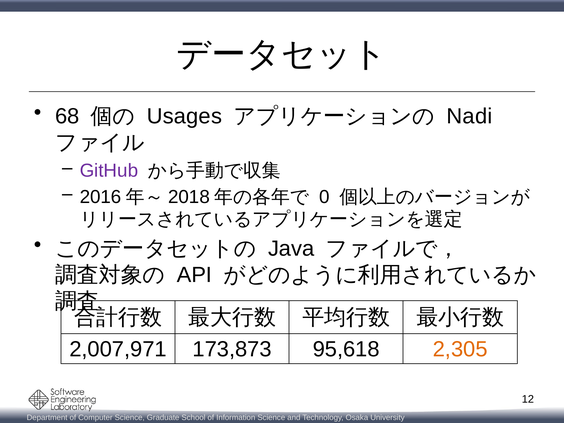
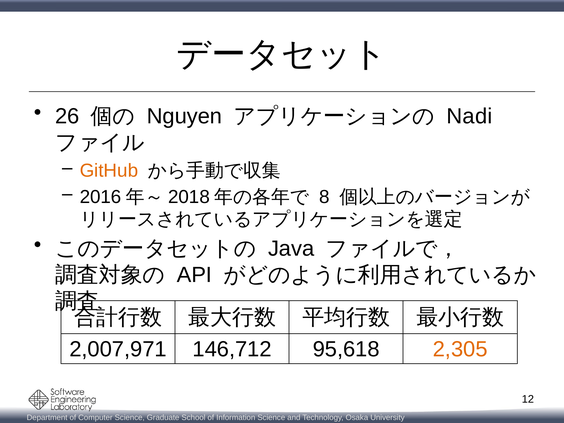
68: 68 -> 26 (67, 116)
Usages: Usages -> Nguyen (184, 116)
GitHub colour: purple -> orange (109, 171)
0: 0 -> 8 (324, 197)
173,873: 173,873 -> 146,712 (232, 349)
